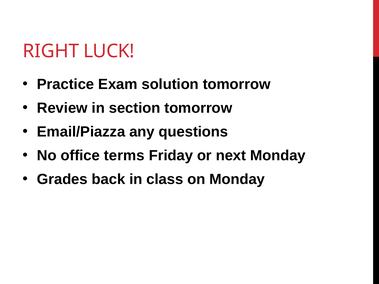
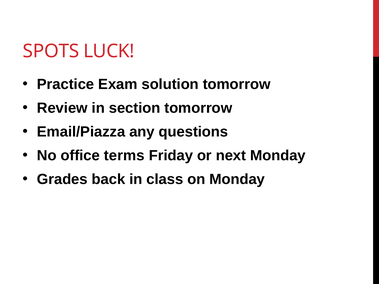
RIGHT: RIGHT -> SPOTS (51, 51)
